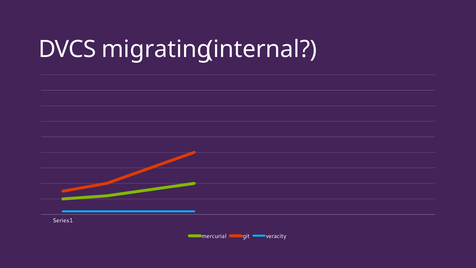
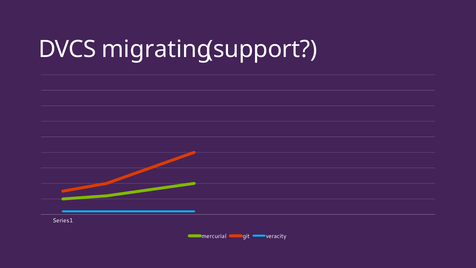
internal: internal -> support (262, 49)
